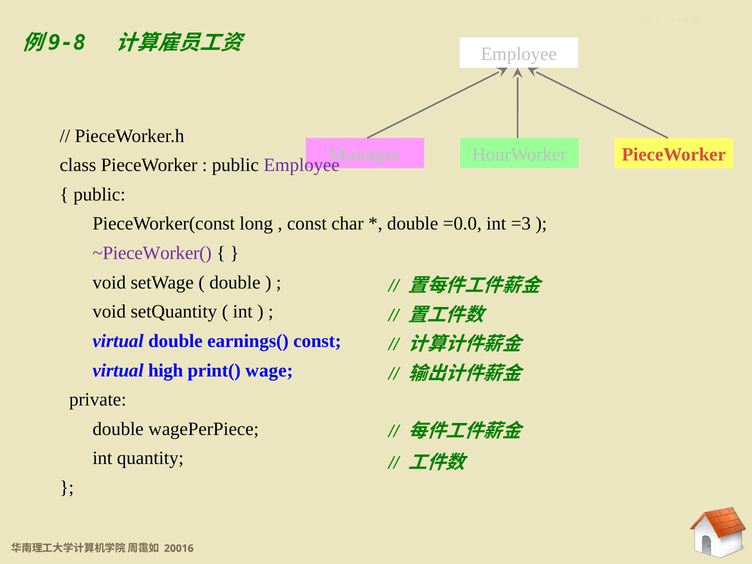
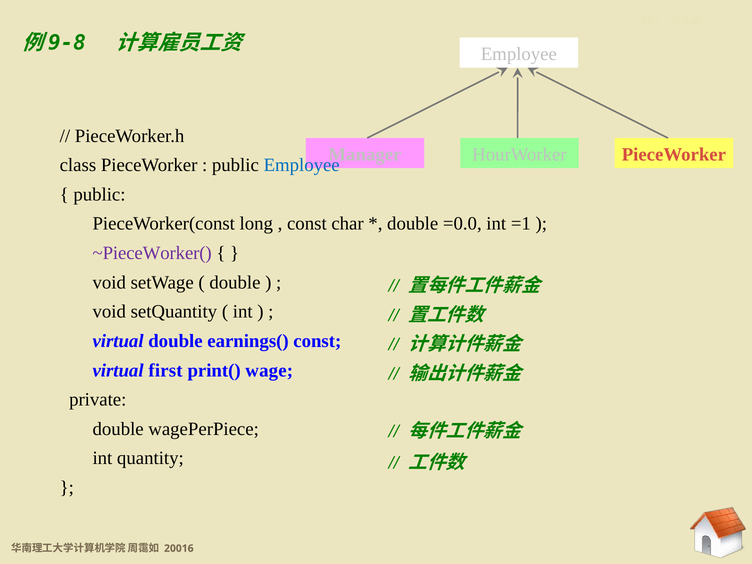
Employee colour: purple -> blue (302, 165)
=3: =3 -> =1 (521, 224)
high: high -> first (165, 370)
